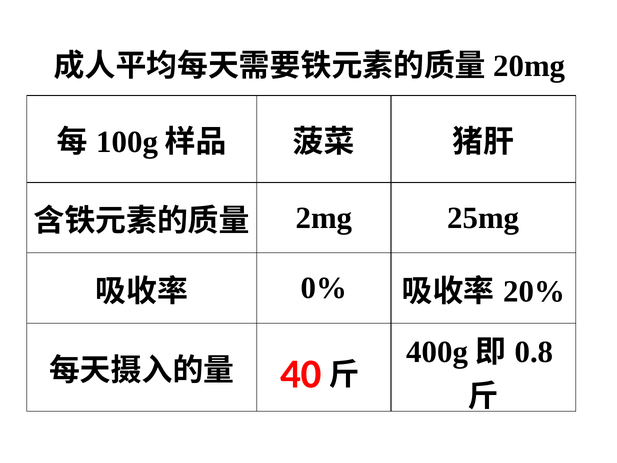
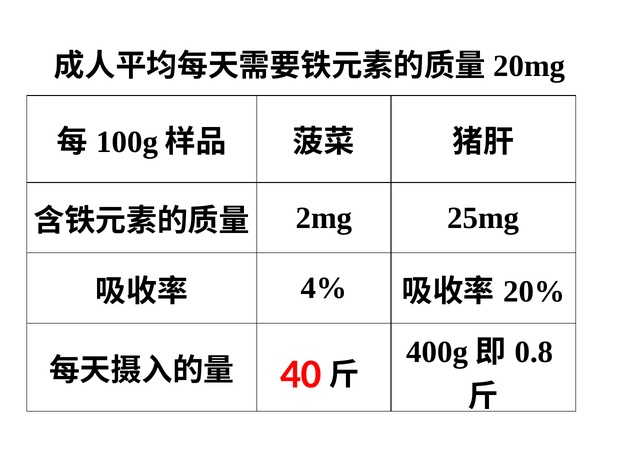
0%: 0% -> 4% (324, 288)
